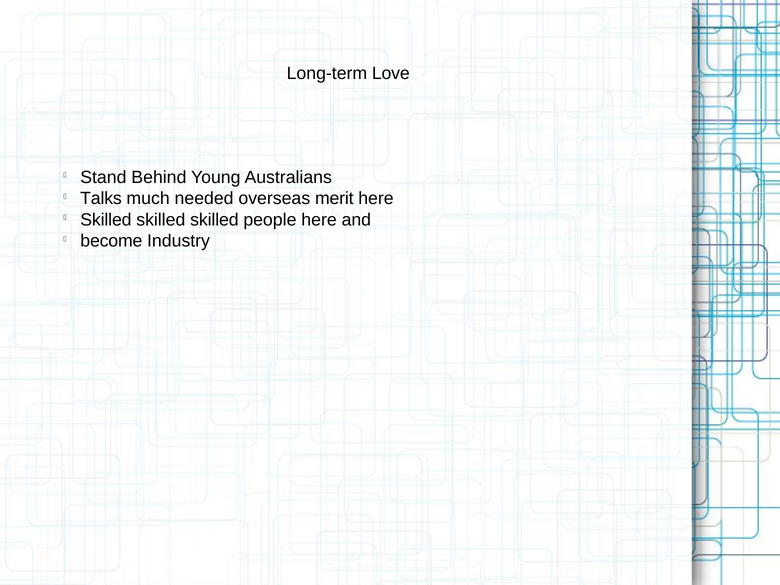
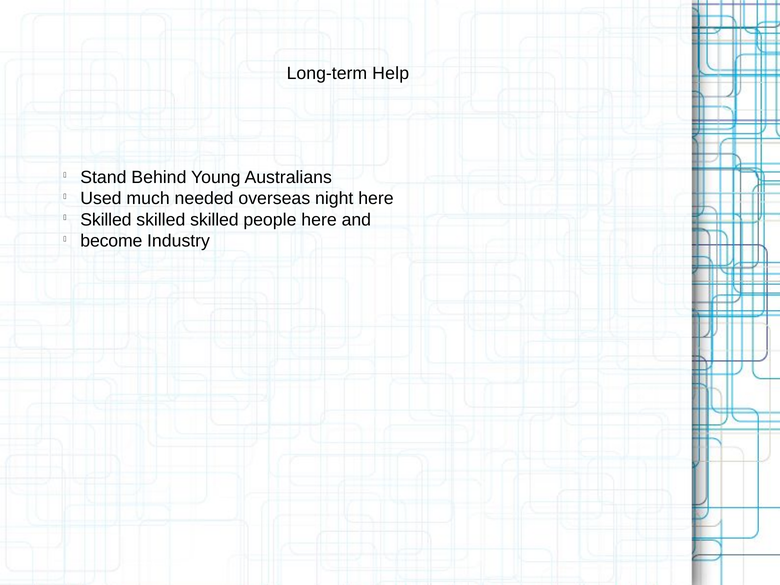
Love: Love -> Help (391, 73)
Talks: Talks -> Used (101, 198)
merit: merit -> night (334, 198)
